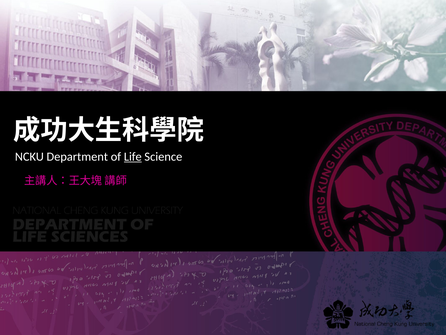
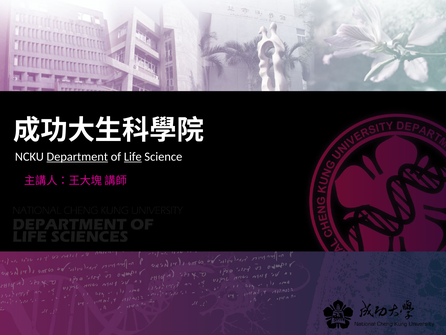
Department underline: none -> present (77, 156)
